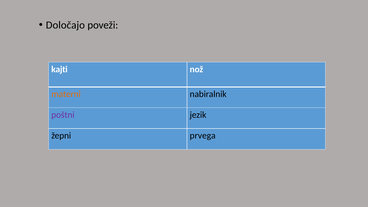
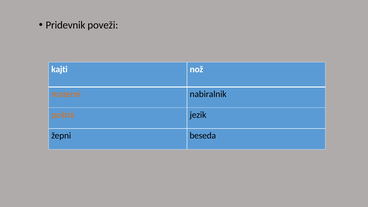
Določajo: Določajo -> Pridevnik (65, 25)
poštni colour: purple -> orange (63, 115)
prvega: prvega -> beseda (203, 136)
